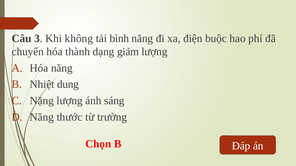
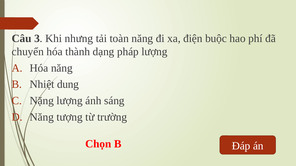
không: không -> nhưng (79, 38)
bình: bình -> toàn (119, 38)
giảm: giảm -> pháp (128, 52)
thước: thước -> tượng (70, 117)
